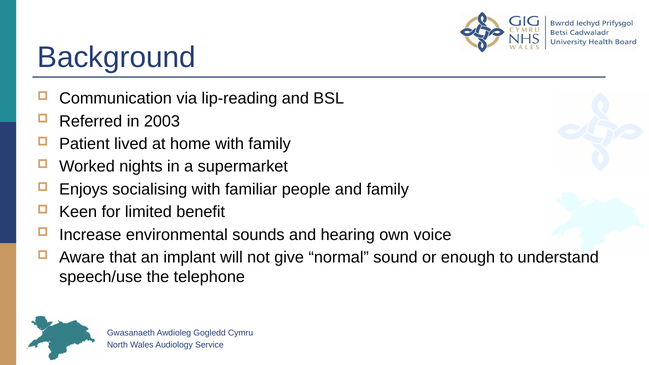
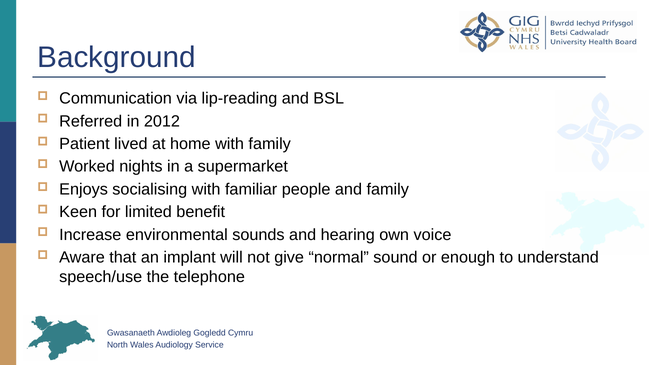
2003: 2003 -> 2012 (162, 121)
